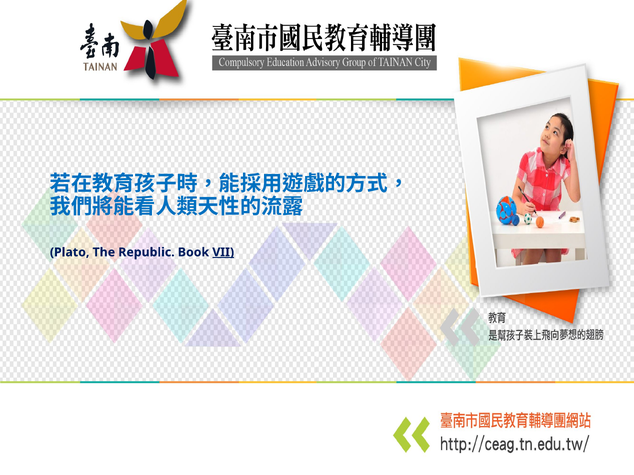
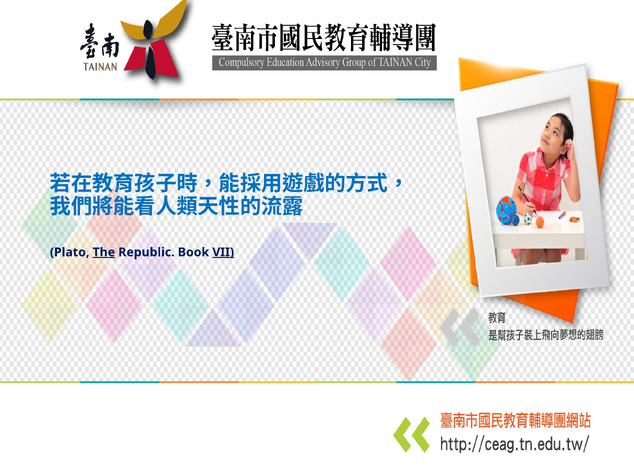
The underline: none -> present (104, 253)
